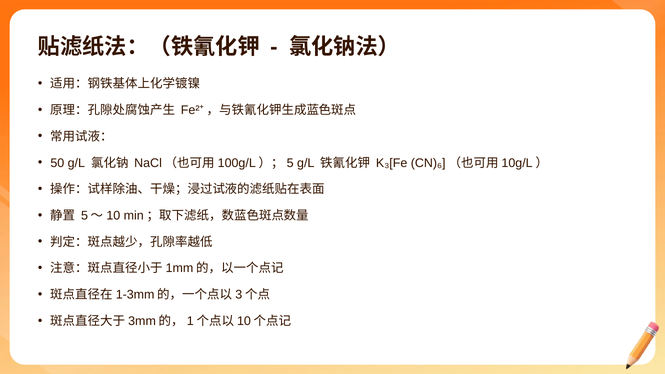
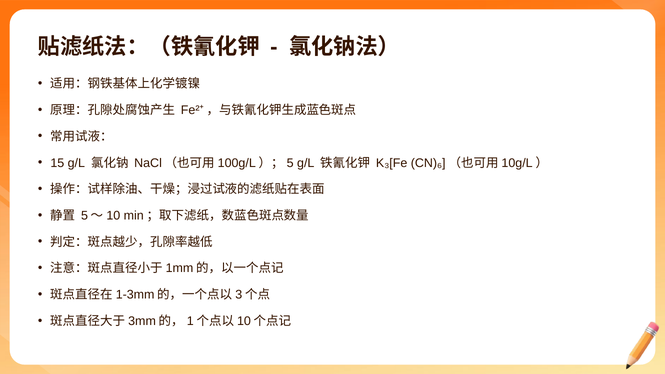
50: 50 -> 15 (57, 163)
